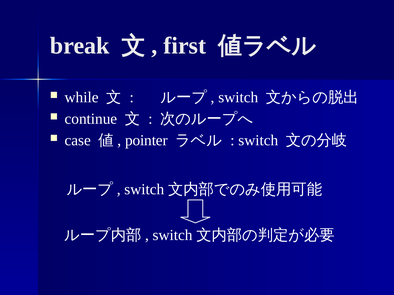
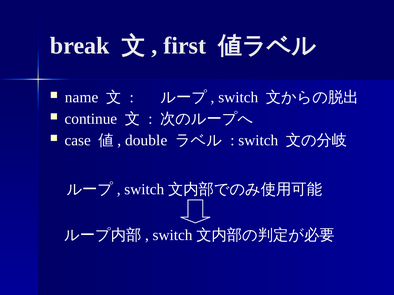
while: while -> name (82, 98)
pointer: pointer -> double (146, 141)
